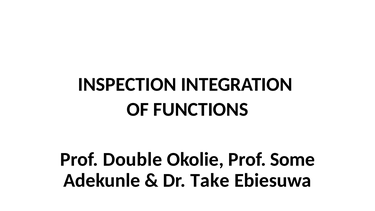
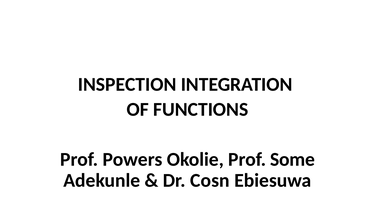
Double: Double -> Powers (133, 159)
Take: Take -> Cosn (210, 180)
